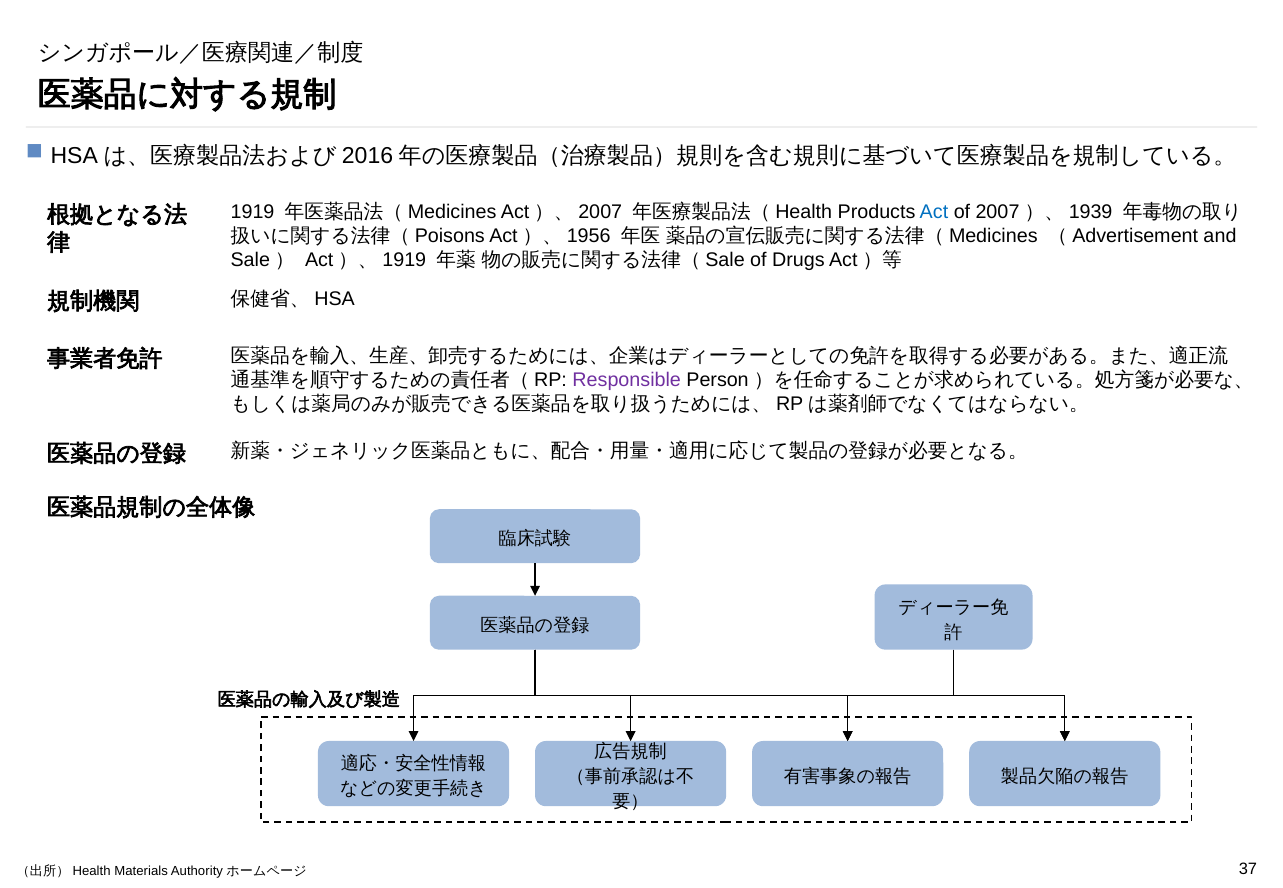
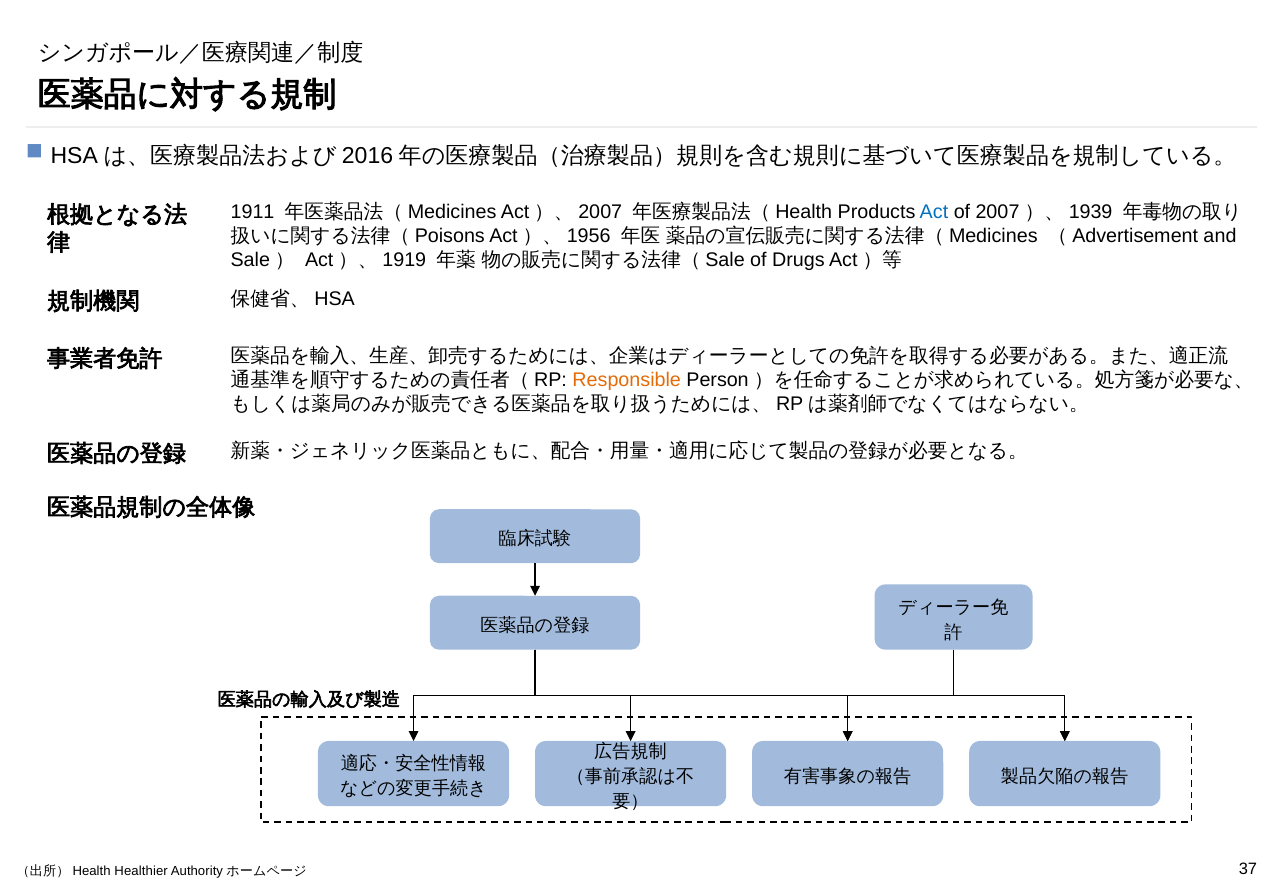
1919: 1919 -> 1911 (253, 212)
Responsible colour: purple -> orange (627, 380)
Materials: Materials -> Healthier (141, 871)
